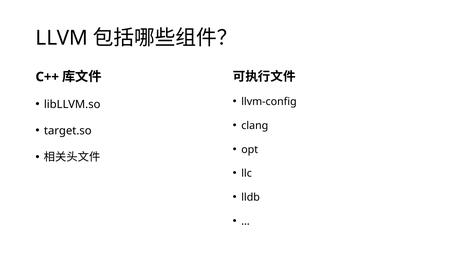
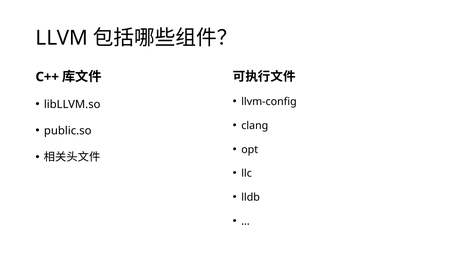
target.so: target.so -> public.so (68, 131)
